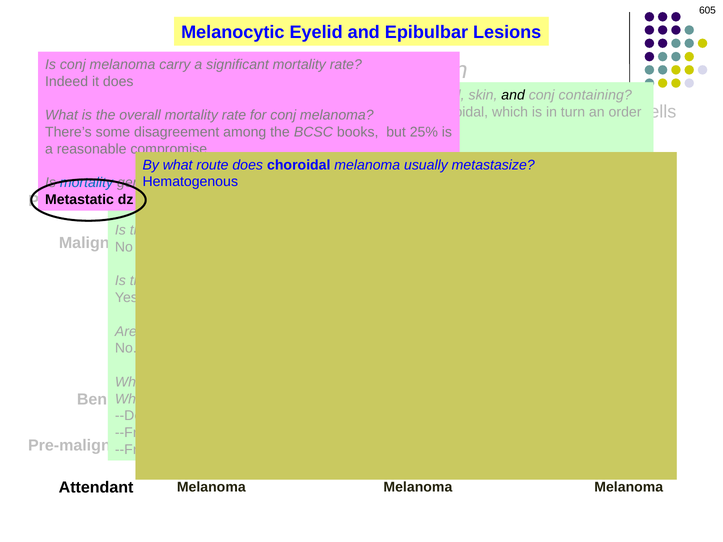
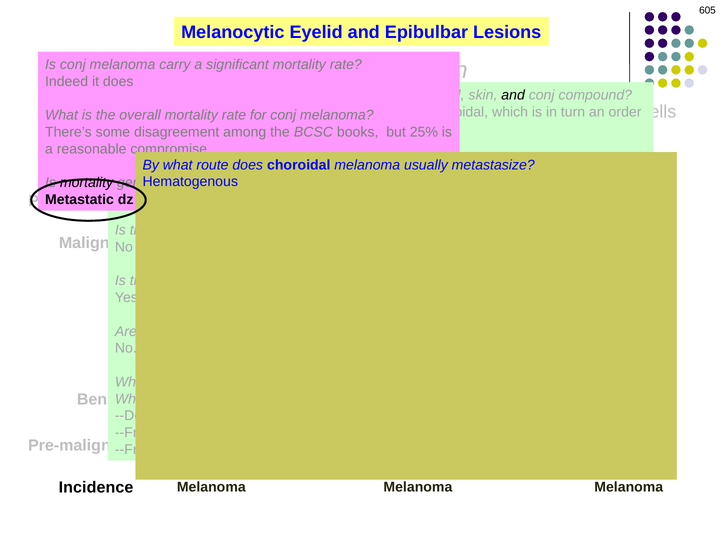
containing: containing -> compound (595, 95)
mortality colour: blue -> black (87, 183)
Attendant: Attendant -> Incidence (96, 488)
